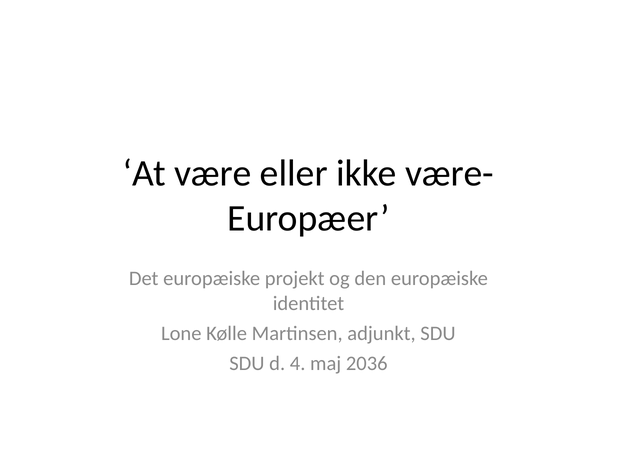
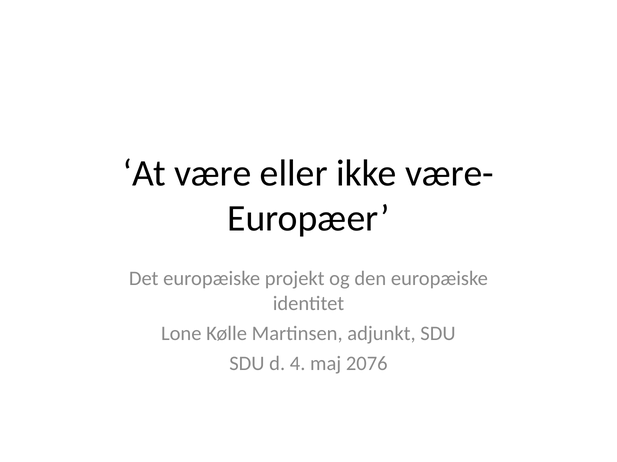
2036: 2036 -> 2076 (367, 364)
